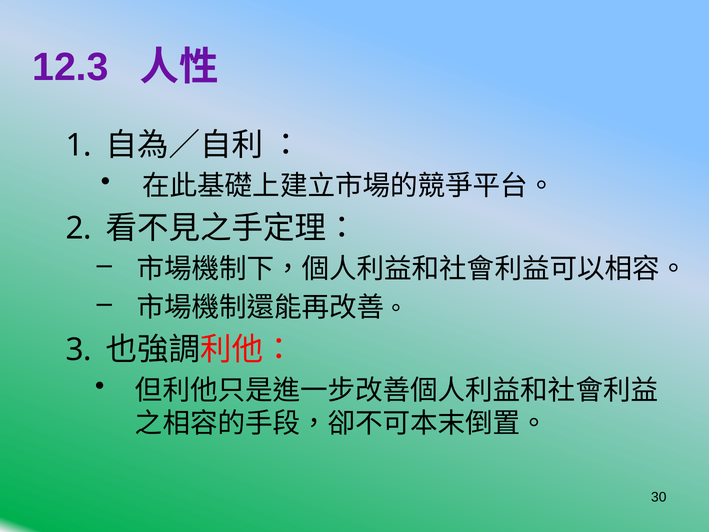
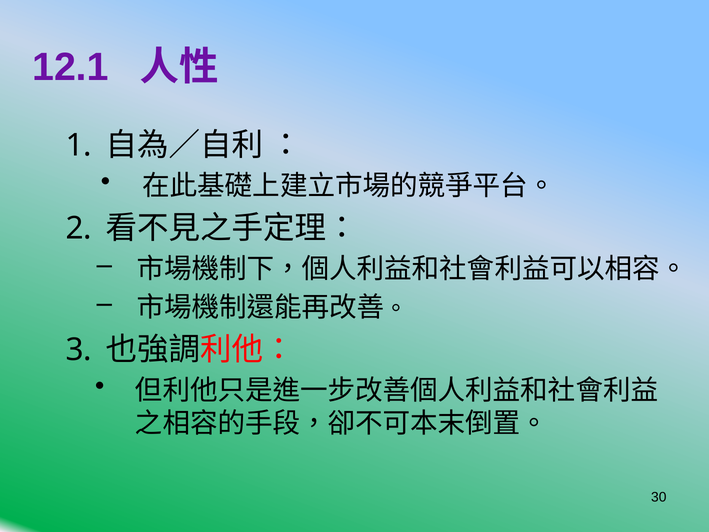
12.3: 12.3 -> 12.1 (70, 67)
